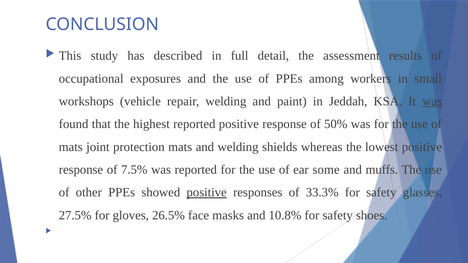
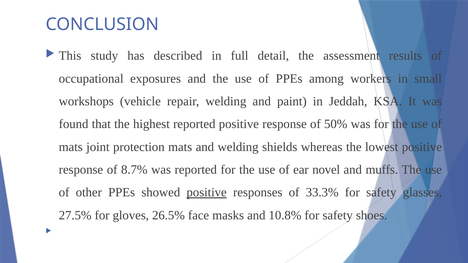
was underline: present -> none (432, 101)
7.5%: 7.5% -> 8.7% (134, 170)
some: some -> novel (326, 170)
